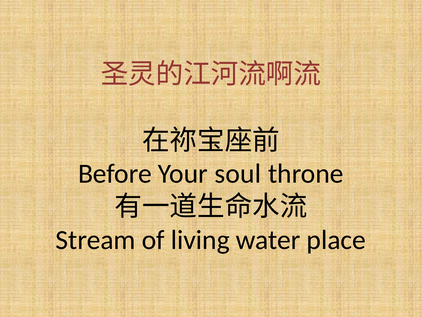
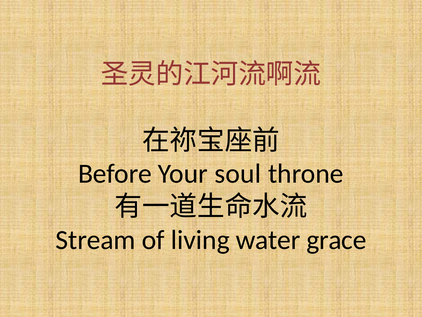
place: place -> grace (336, 240)
